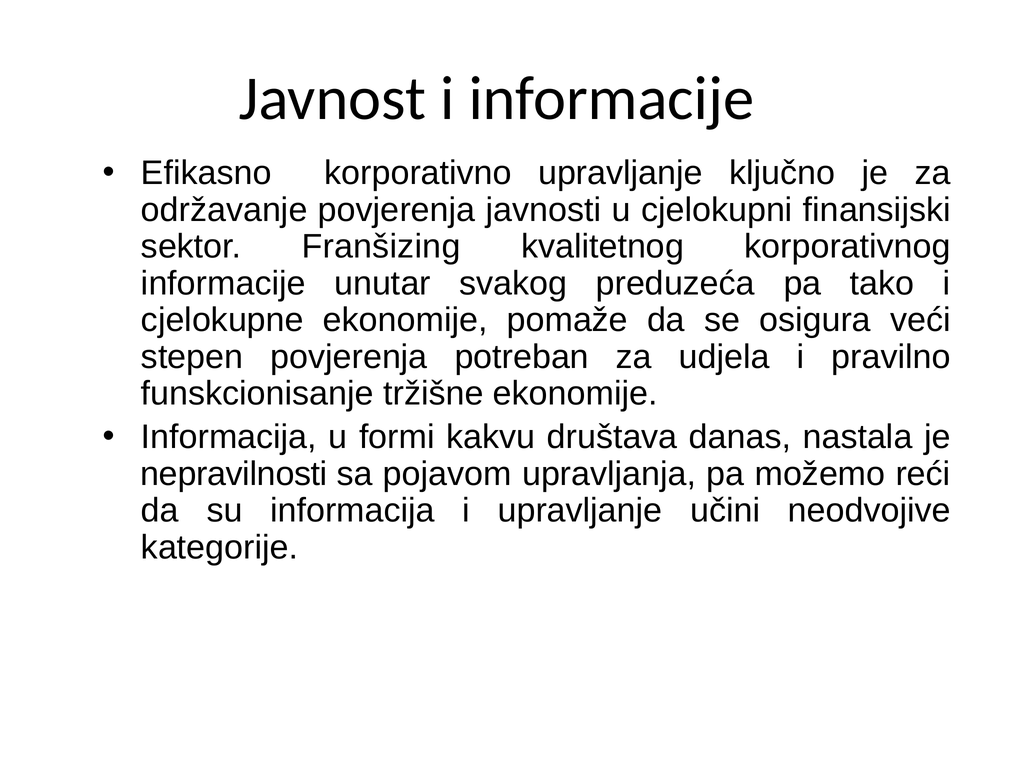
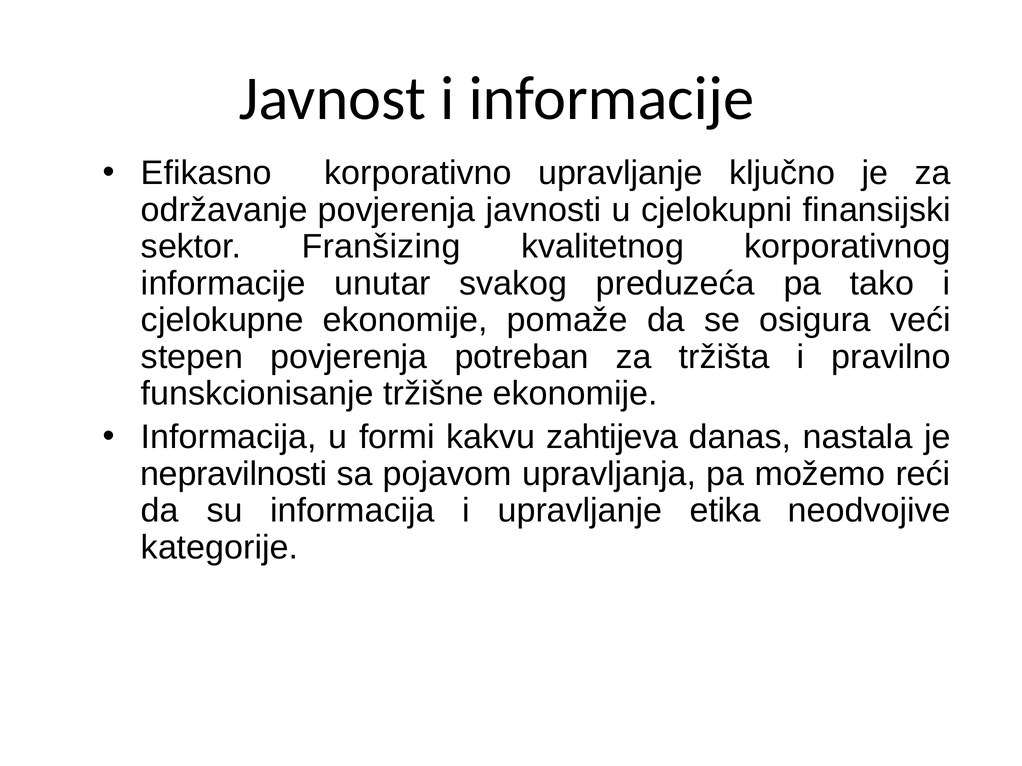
udjela: udjela -> tržišta (724, 357)
društava: društava -> zahtijeva (612, 437)
učini: učini -> etika (725, 511)
